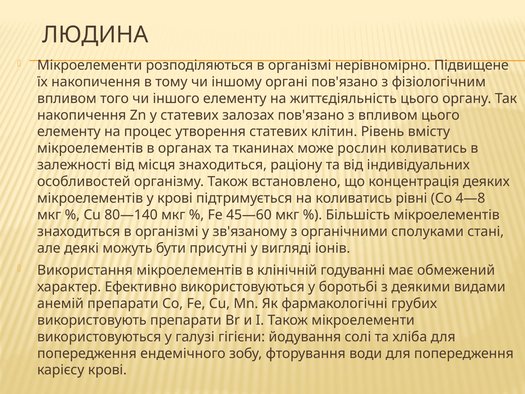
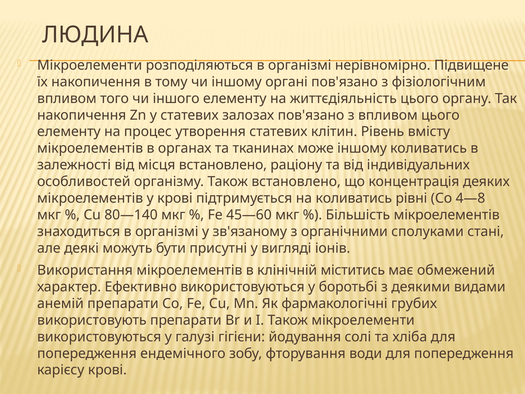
може рослин: рослин -> іншому (362, 148)
місця знаходиться: знаходиться -> встановлено (223, 165)
годуванні: годуванні -> міститись (353, 270)
